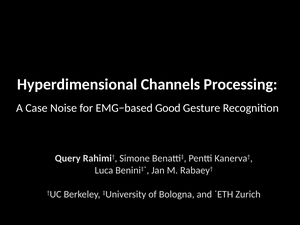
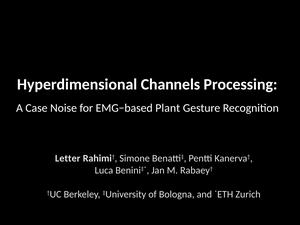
Good: Good -> Plant (168, 108)
Query: Query -> Letter (68, 158)
